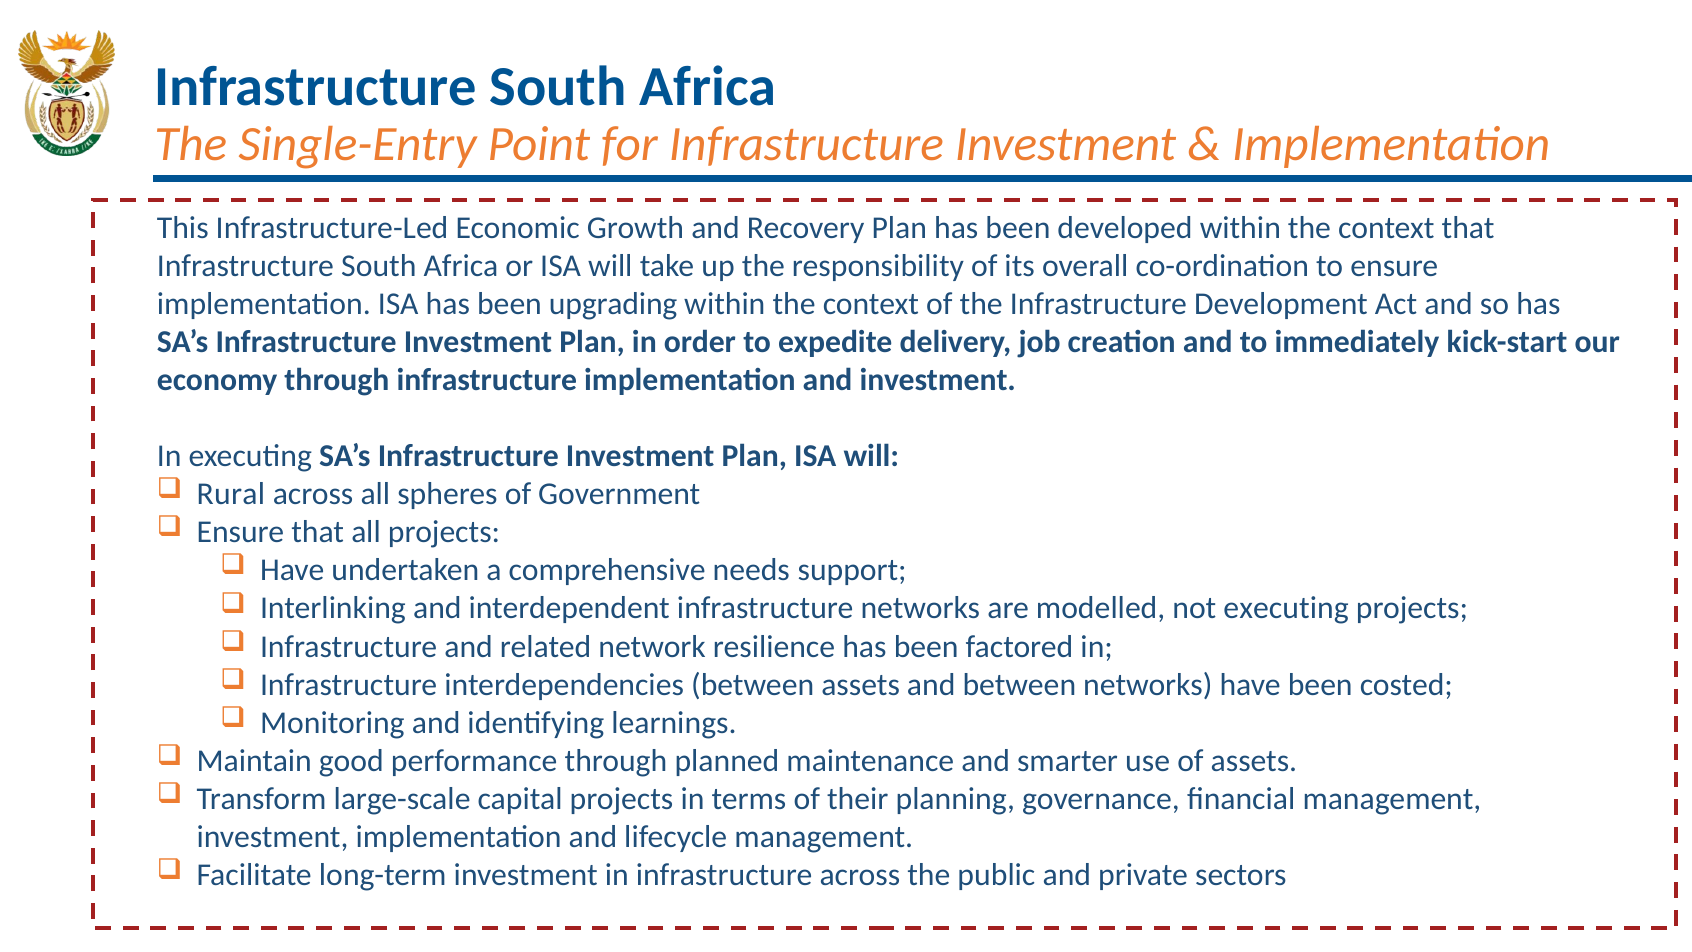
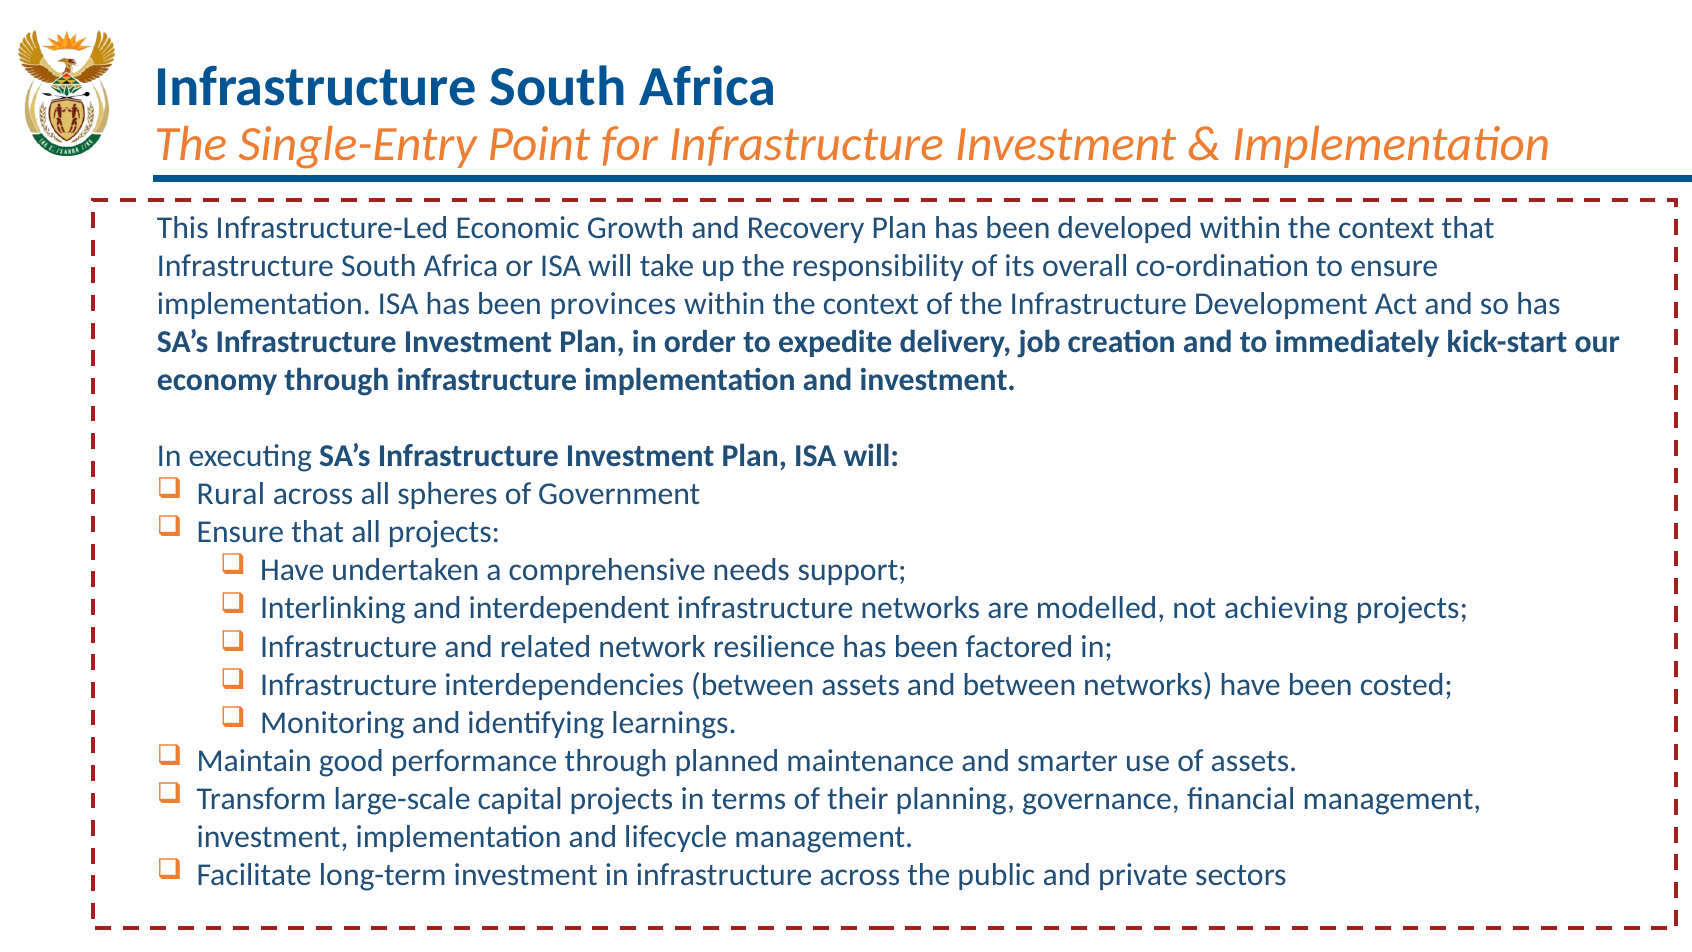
upgrading: upgrading -> provinces (613, 304)
not executing: executing -> achieving (1286, 608)
